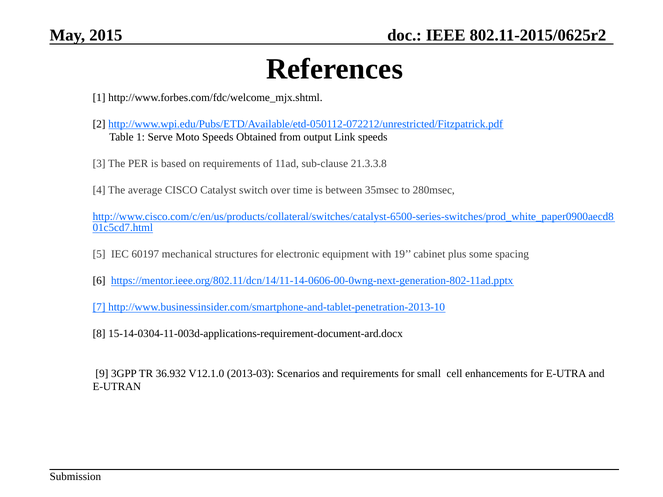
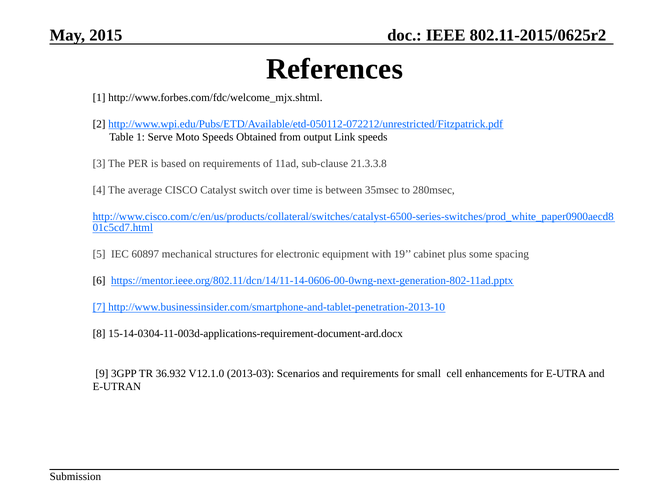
60197: 60197 -> 60897 (145, 254)
